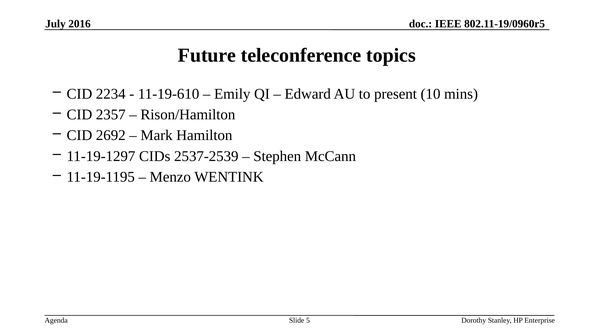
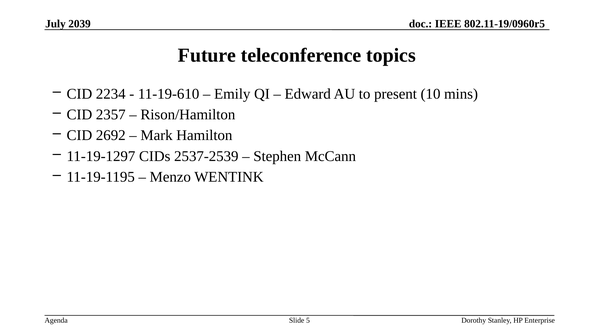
2016: 2016 -> 2039 (80, 24)
